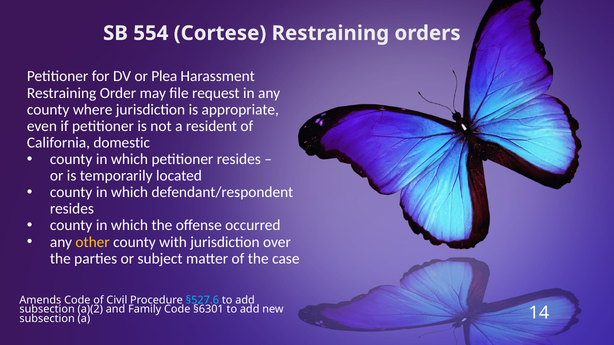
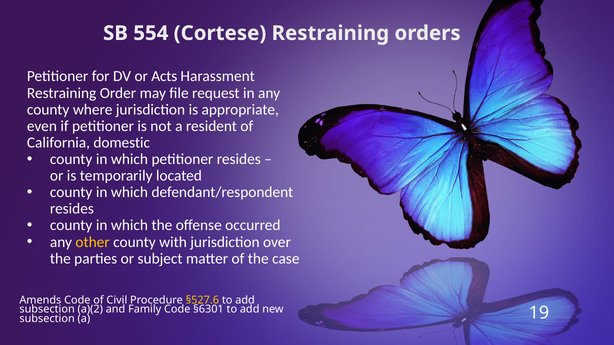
Plea: Plea -> Acts (164, 76)
§527.6 colour: light blue -> yellow (202, 300)
14: 14 -> 19 (539, 313)
